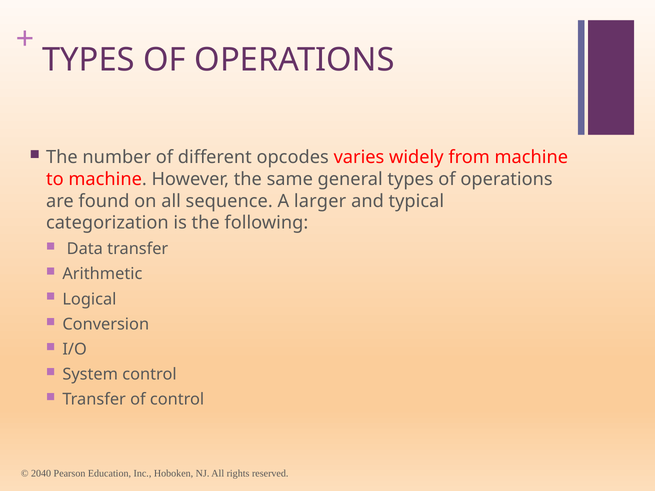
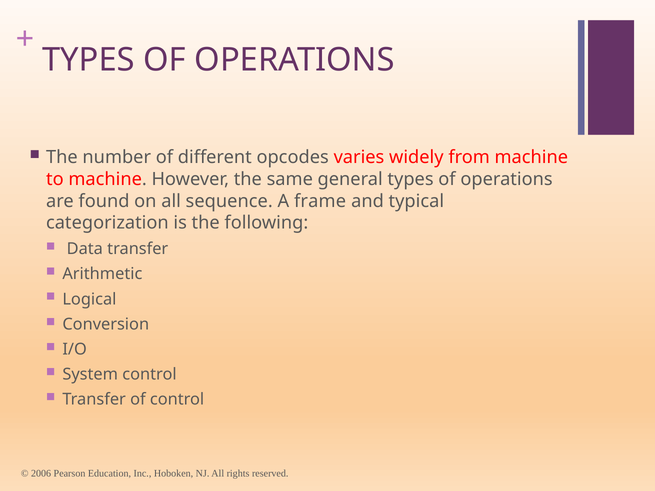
larger: larger -> frame (320, 201)
2040: 2040 -> 2006 (41, 474)
